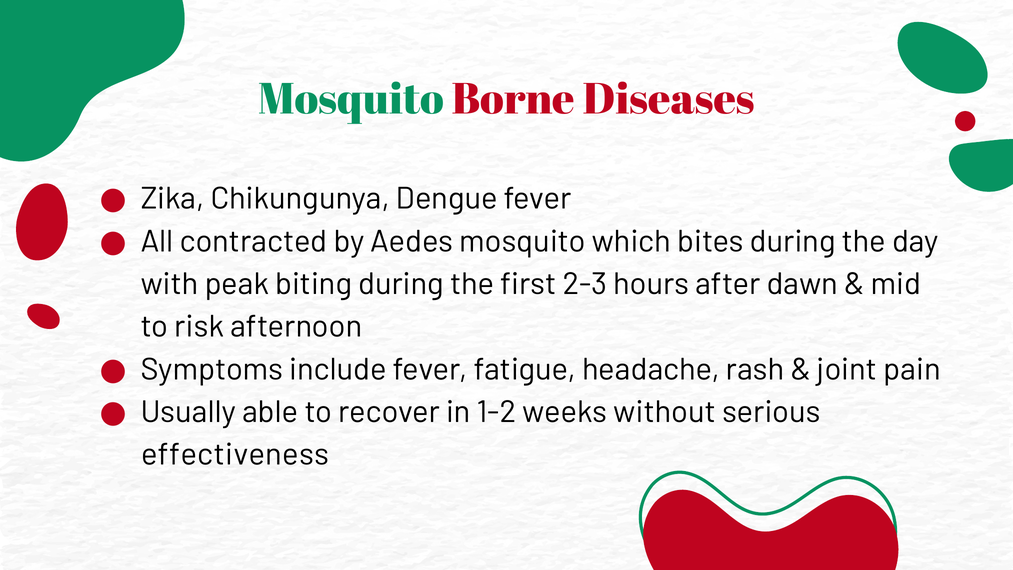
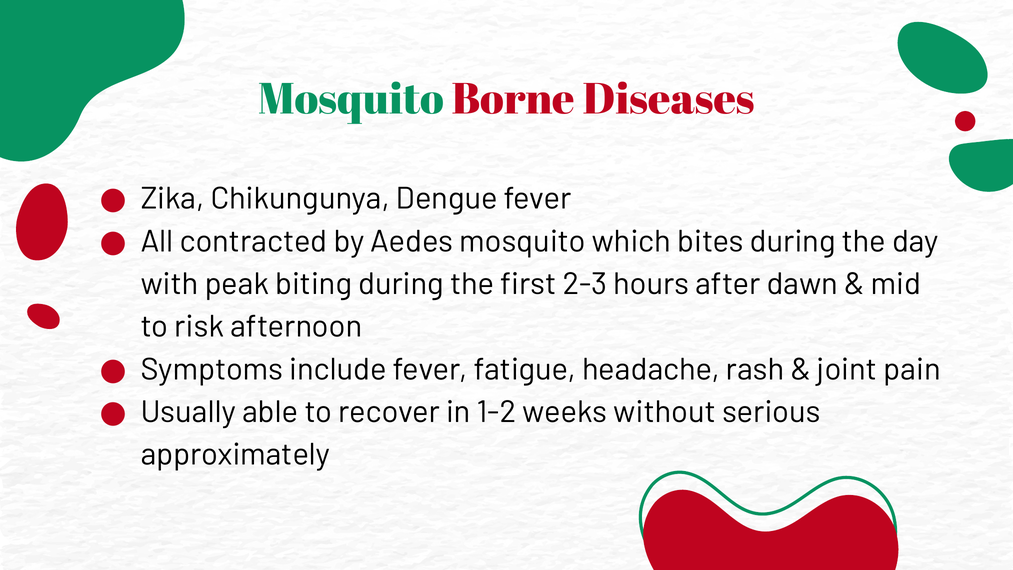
effectiveness: effectiveness -> approximately (235, 455)
